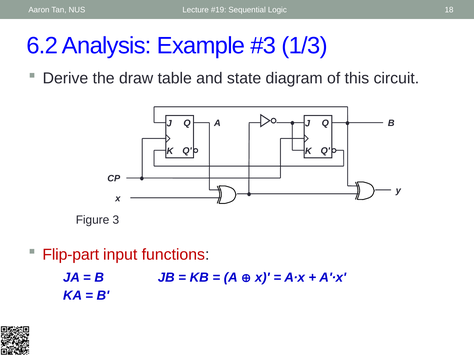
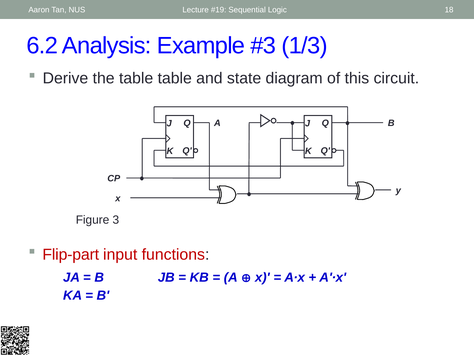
the draw: draw -> table (136, 78)
